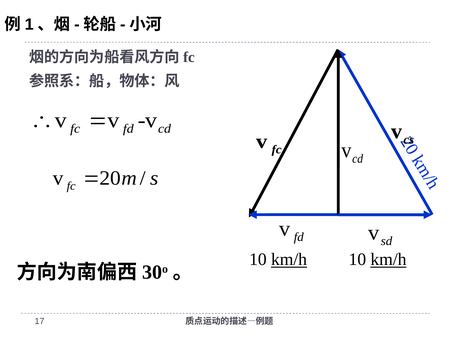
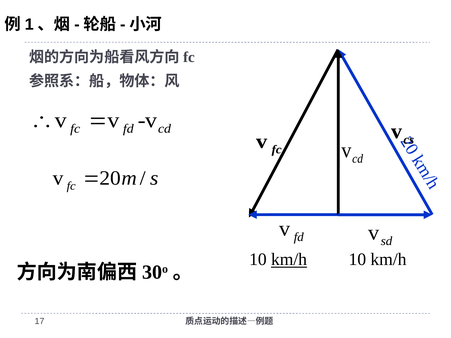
km/h underline: present -> none (388, 260)
